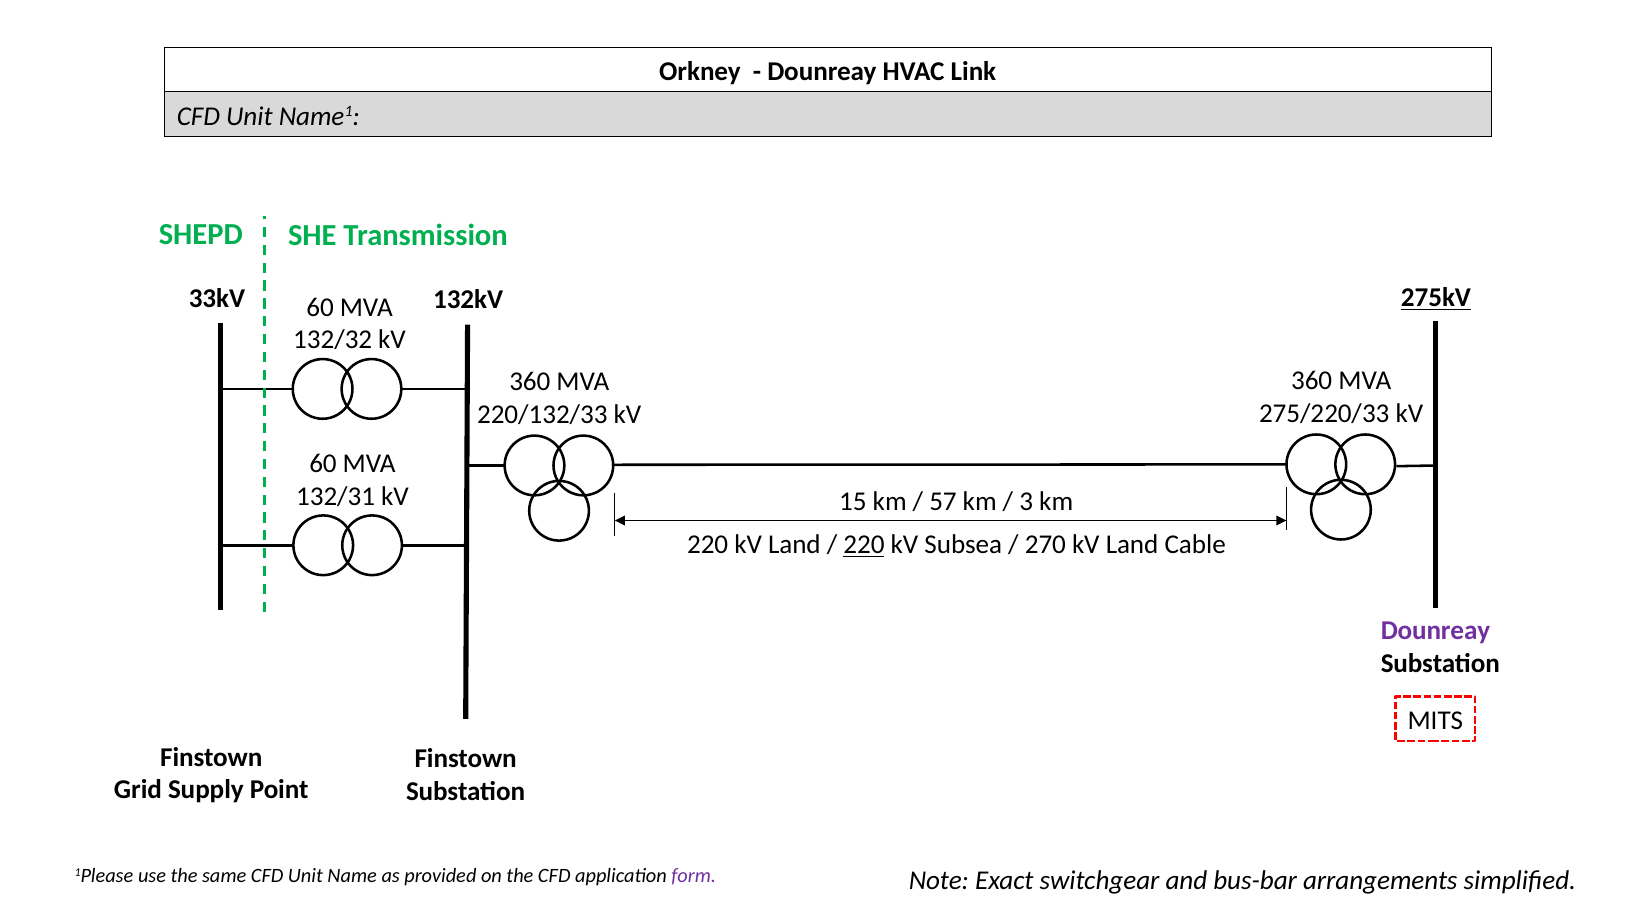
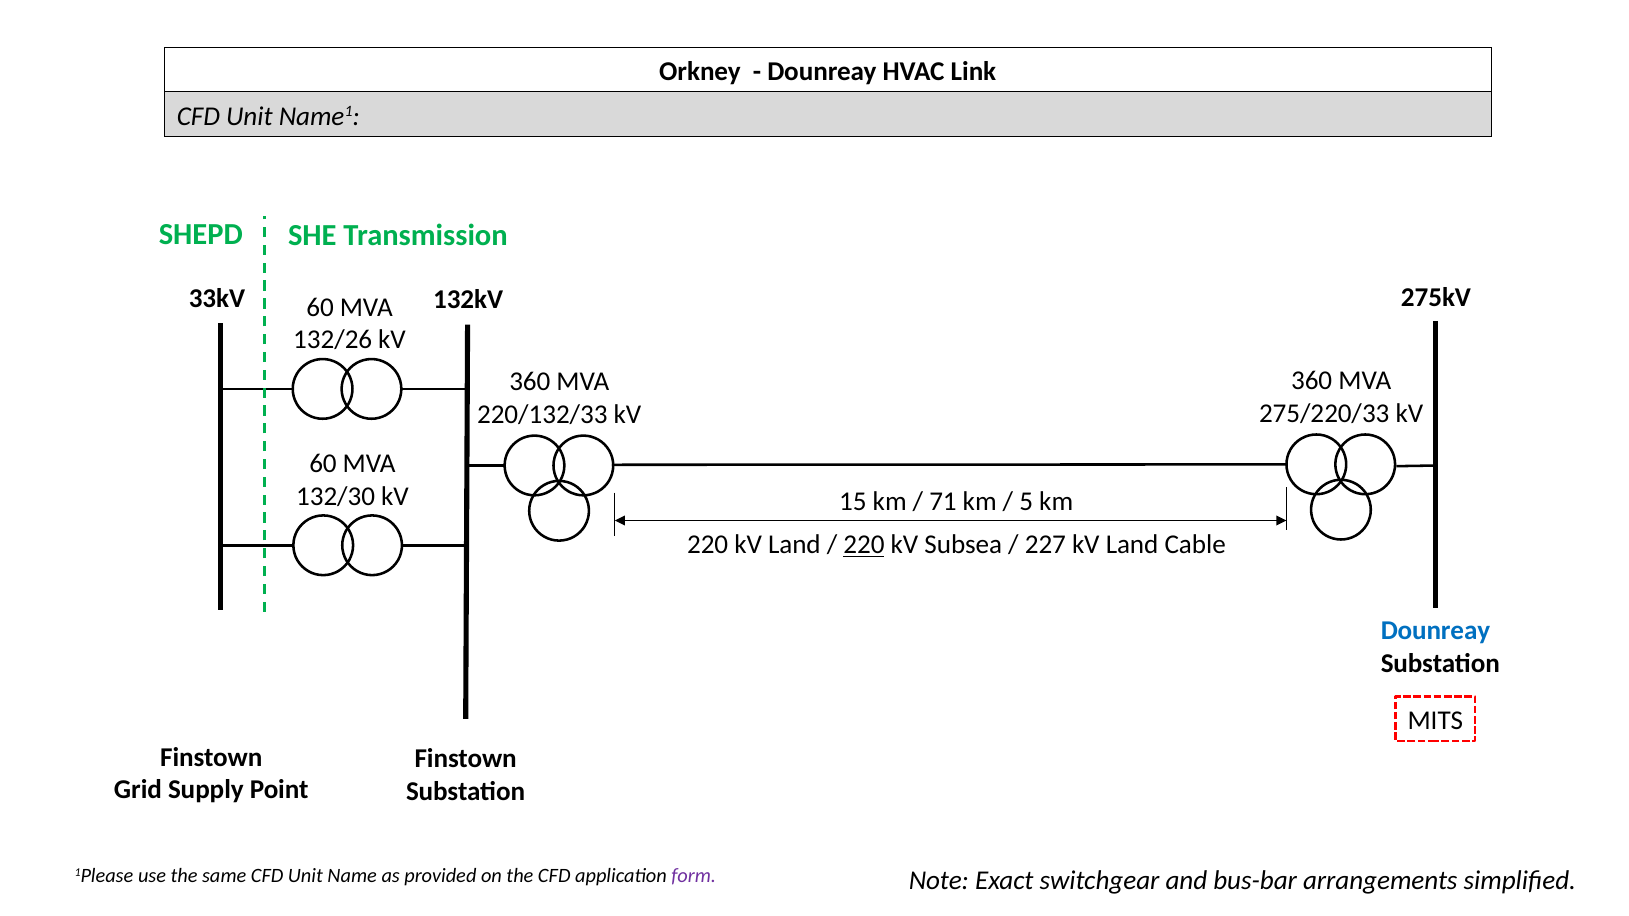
275kV underline: present -> none (1436, 298)
132/32: 132/32 -> 132/26 (333, 340)
132/31: 132/31 -> 132/30 (336, 496)
57: 57 -> 71 (943, 501)
3: 3 -> 5 (1026, 501)
270: 270 -> 227 (1045, 545)
Dounreay colour: purple -> blue (1435, 631)
